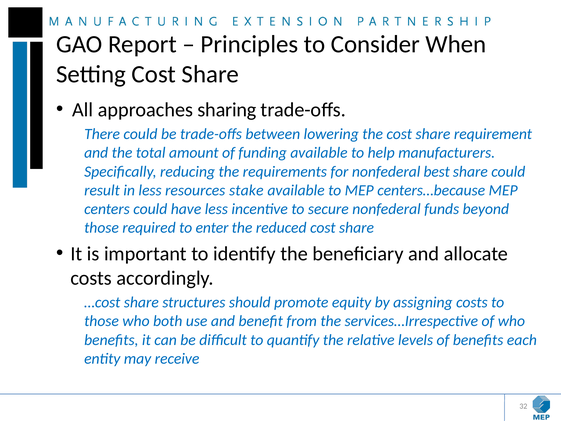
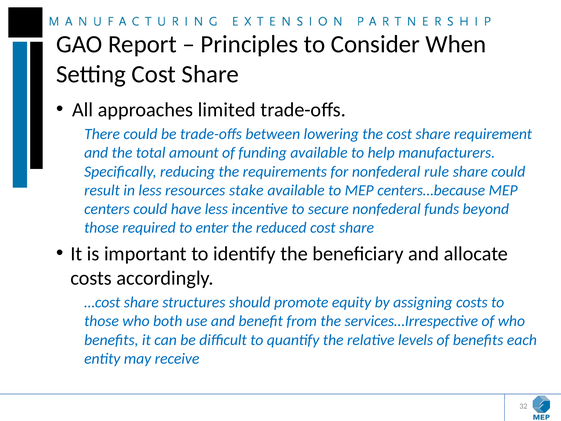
sharing: sharing -> limited (227, 110)
best: best -> rule (437, 171)
